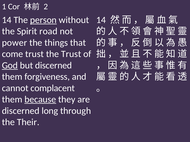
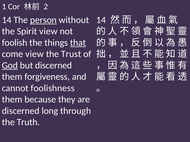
Spirit road: road -> view (48, 31)
power: power -> foolish (15, 43)
that underline: none -> present (78, 43)
come trust: trust -> view (35, 54)
complacent: complacent -> foolishness (53, 88)
because underline: present -> none (40, 100)
Their: Their -> Truth (28, 123)
